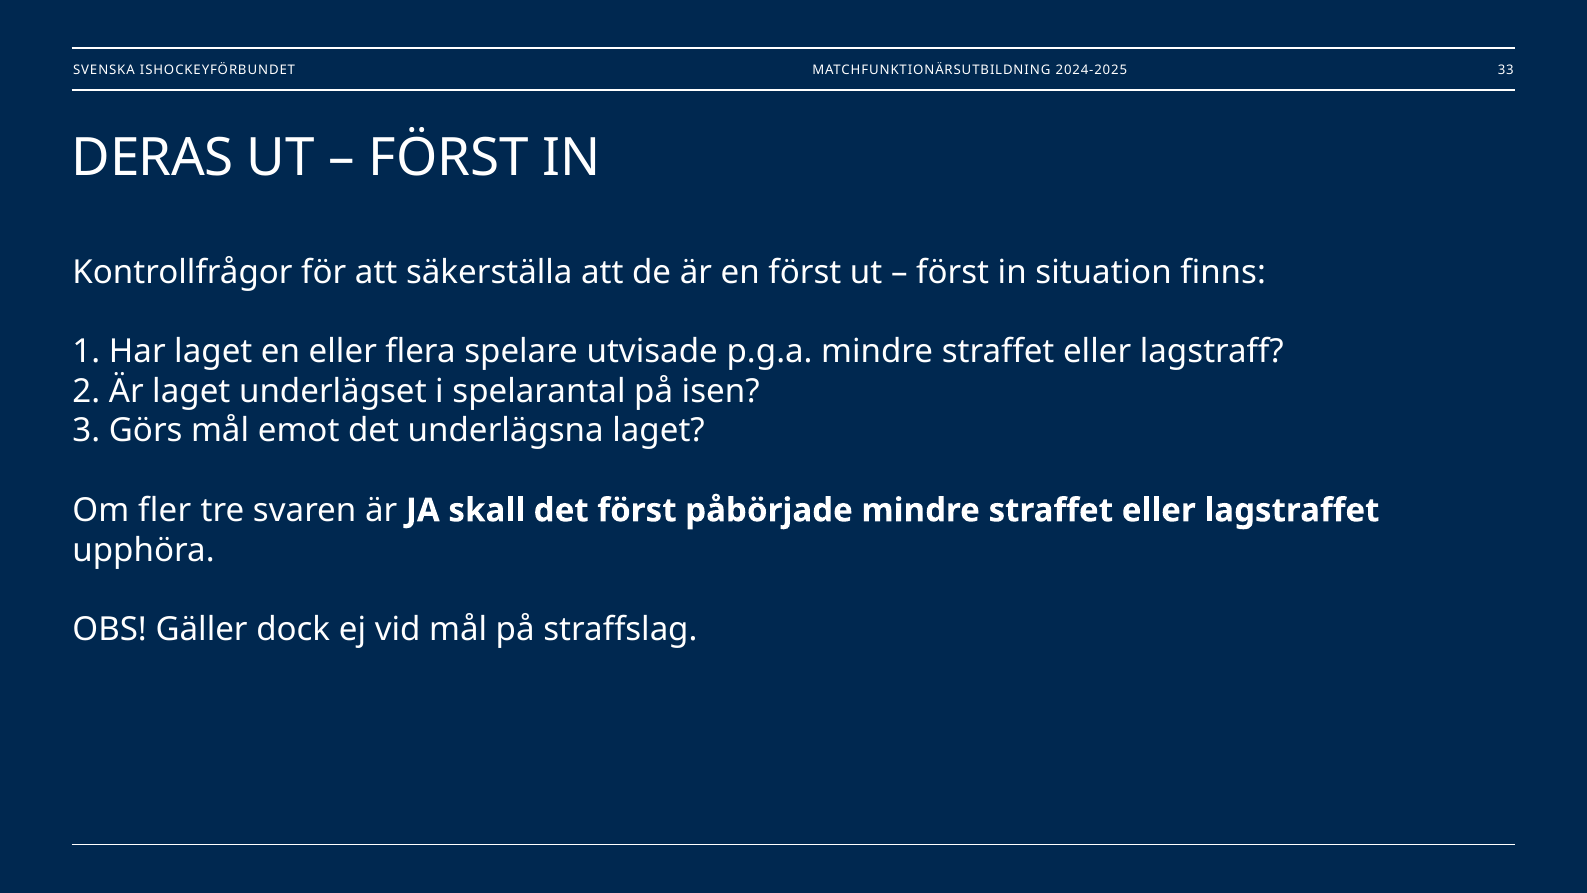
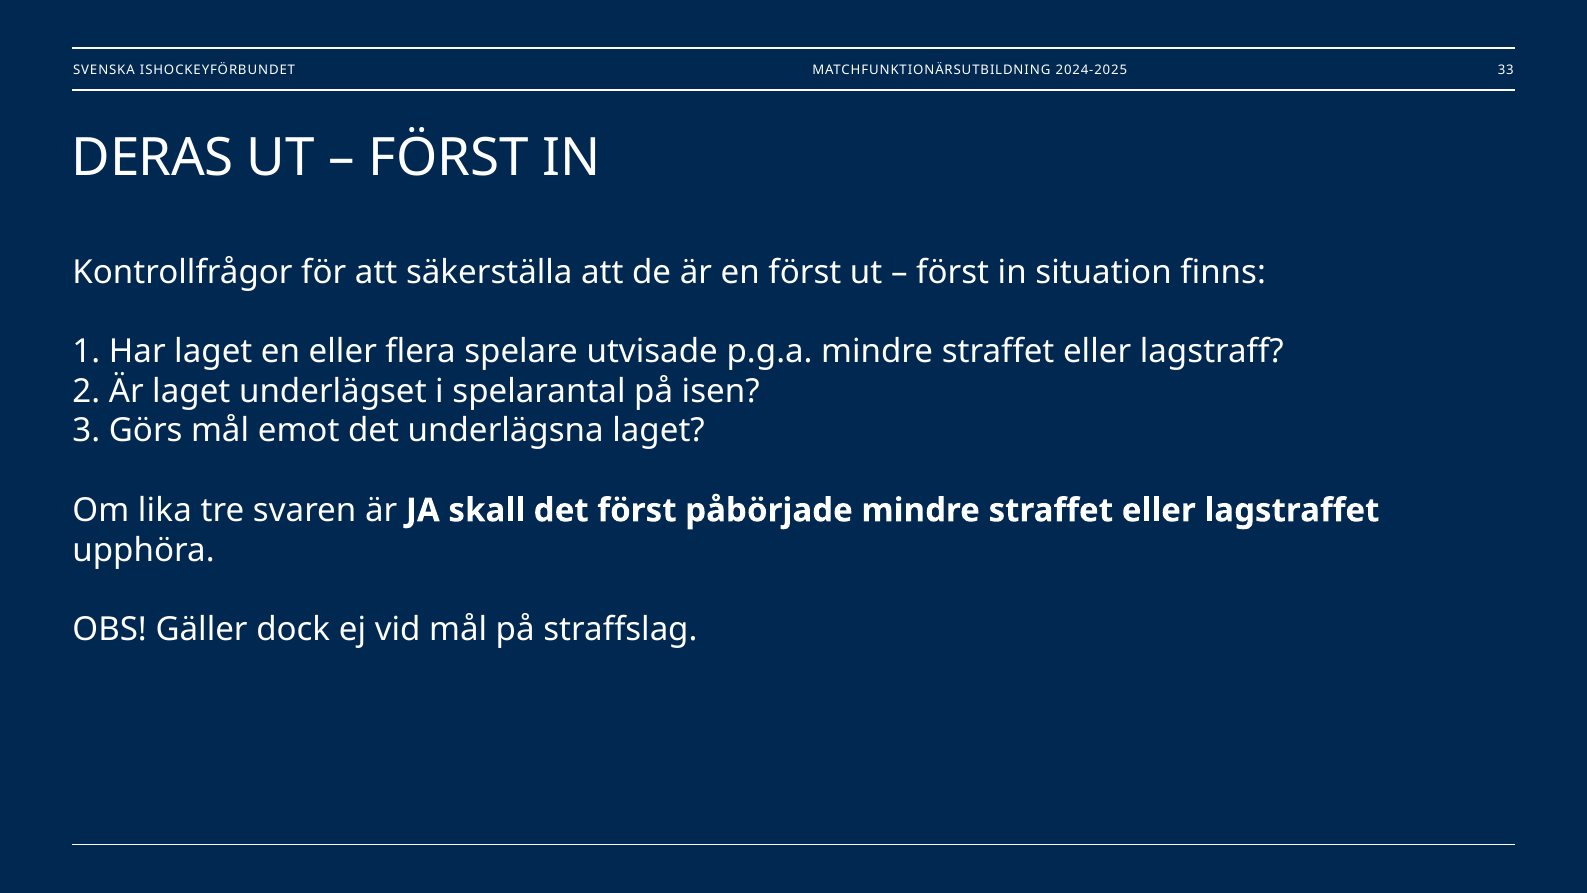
fler: fler -> lika (165, 510)
